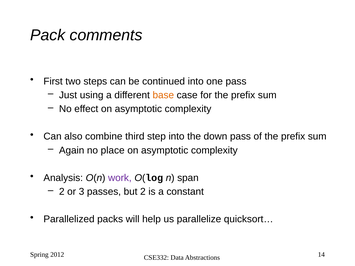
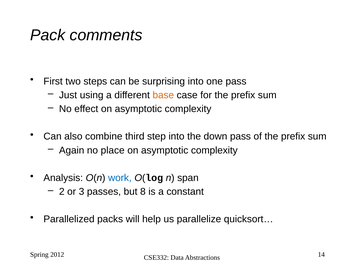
continued: continued -> surprising (164, 81)
work colour: purple -> blue (120, 178)
but 2: 2 -> 8 (143, 192)
